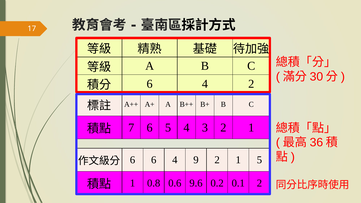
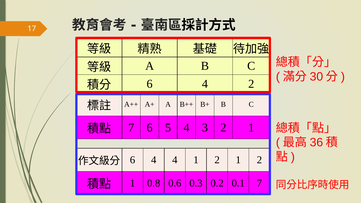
6: 6 -> 4 (154, 160)
4 9: 9 -> 1 (196, 160)
2 1 5: 5 -> 2 (259, 160)
9.6: 9.6 -> 0.3 (196, 183)
0.1 2: 2 -> 7 (259, 183)
